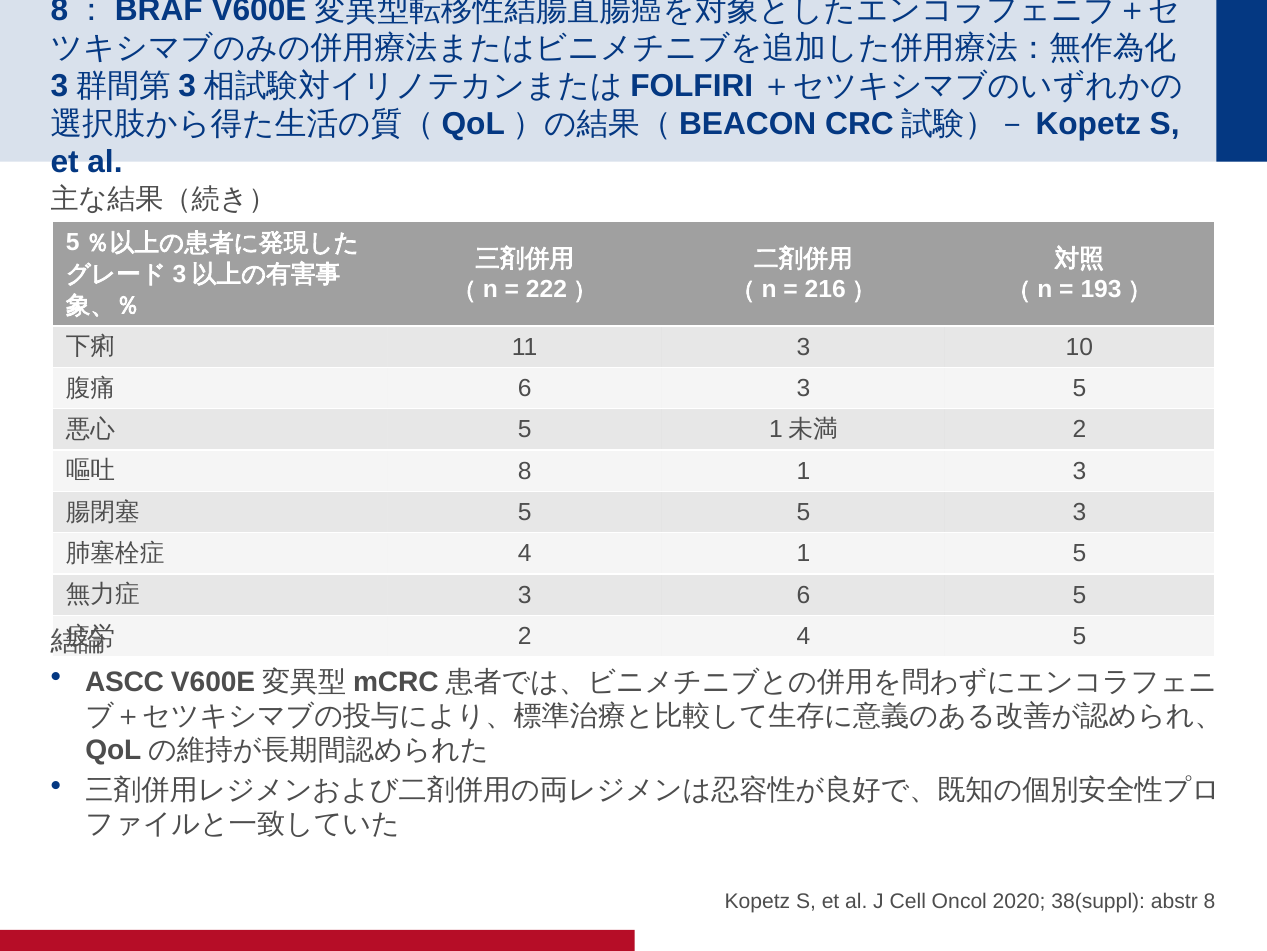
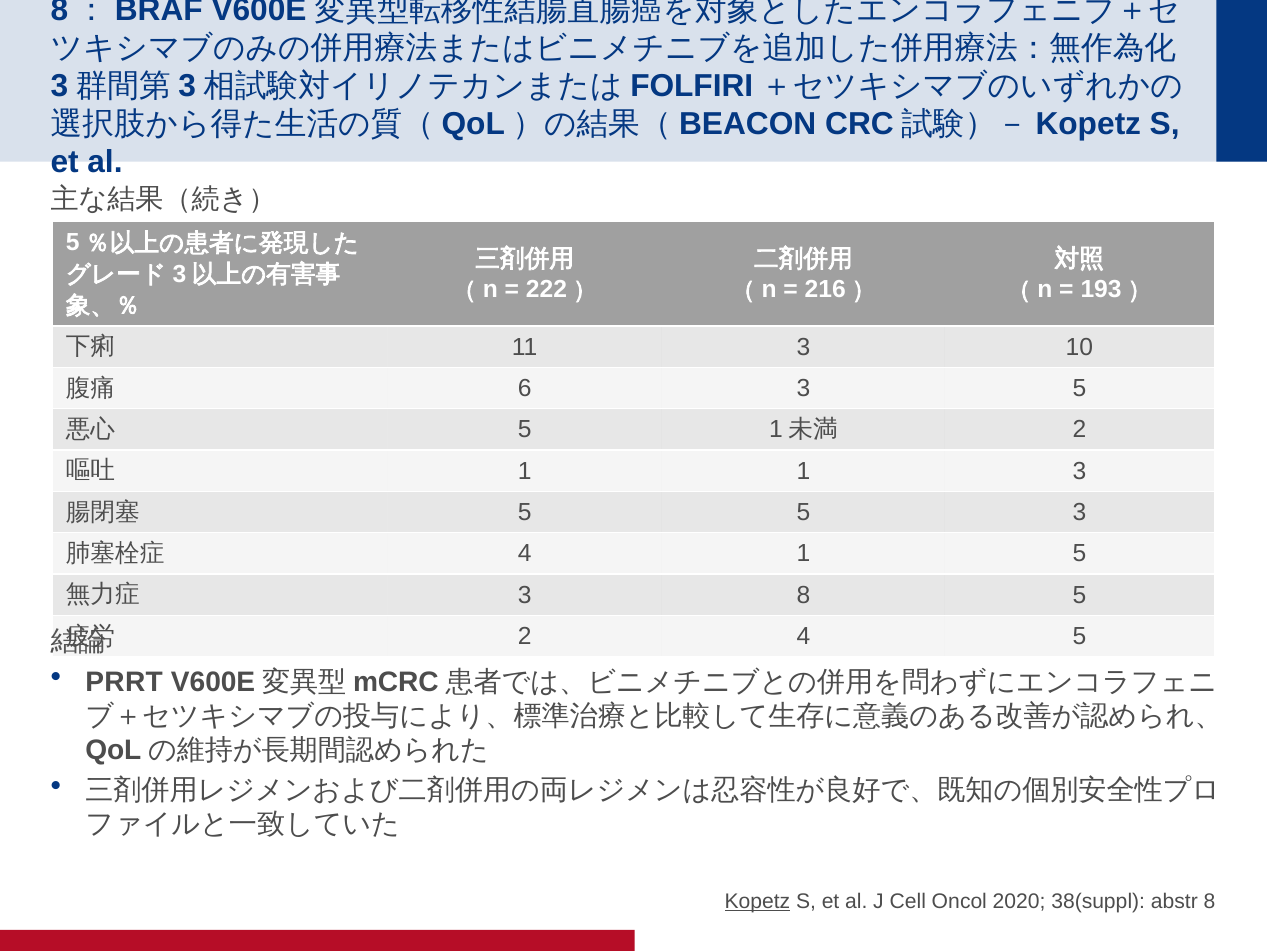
8: 8 -> 1 (525, 471)
3 6: 6 -> 8 (803, 595)
ASCC: ASCC -> PRRT (124, 682)
Kopetz underline: none -> present (757, 901)
